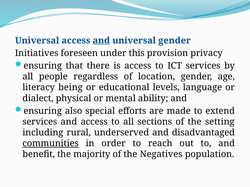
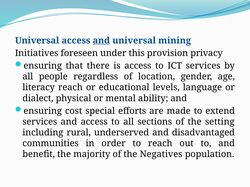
universal gender: gender -> mining (175, 41)
literacy being: being -> reach (70, 88)
also: also -> cost (74, 111)
communities underline: present -> none (51, 144)
